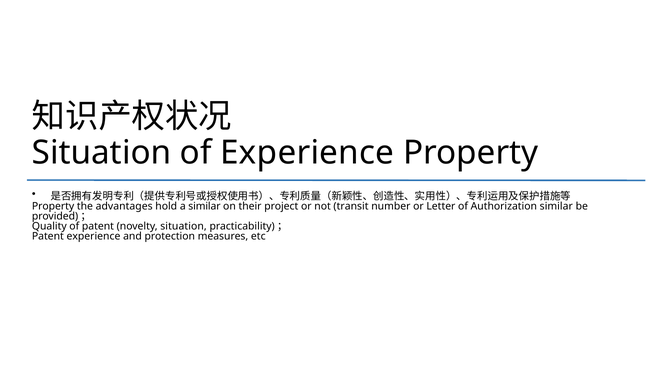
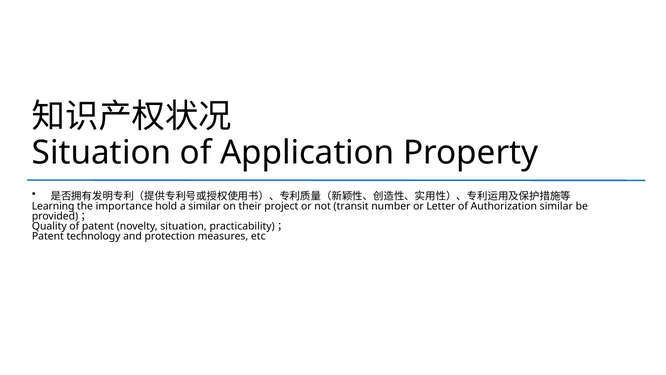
of Experience: Experience -> Application (307, 153)
Property: Property -> Learning (53, 206)
advantages: advantages -> importance (124, 206)
Patent experience: experience -> technology (94, 236)
